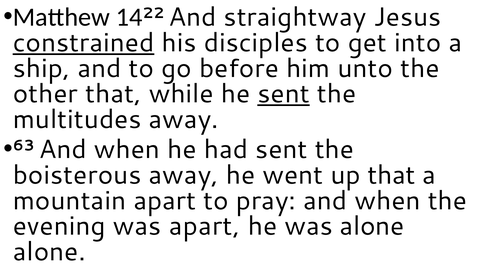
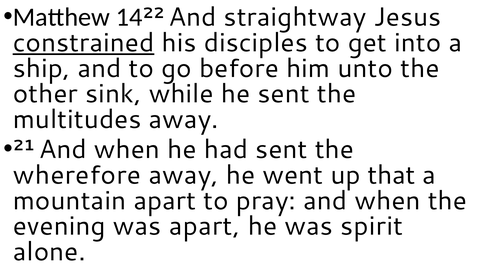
other that: that -> sink (113, 94)
sent underline: present -> none (284, 94)
63: 63 -> 21 (24, 146)
boisterous: boisterous -> wherefore (77, 175)
was alone: alone -> spirit (372, 227)
